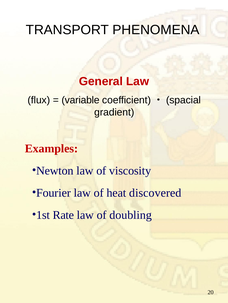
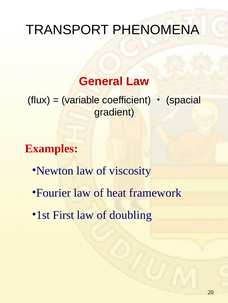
discovered: discovered -> framework (155, 193)
Rate: Rate -> First (63, 216)
